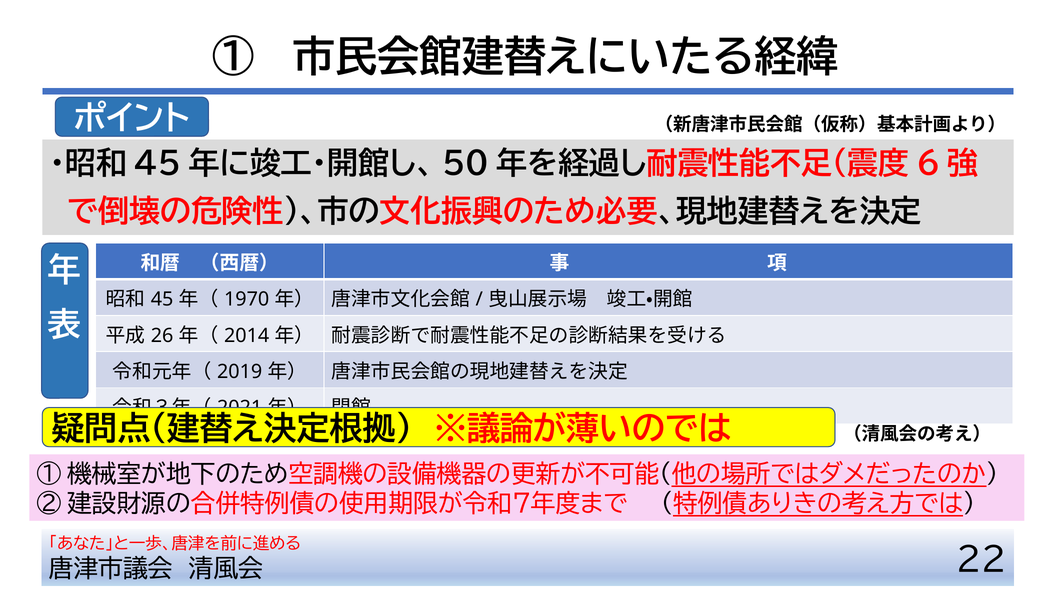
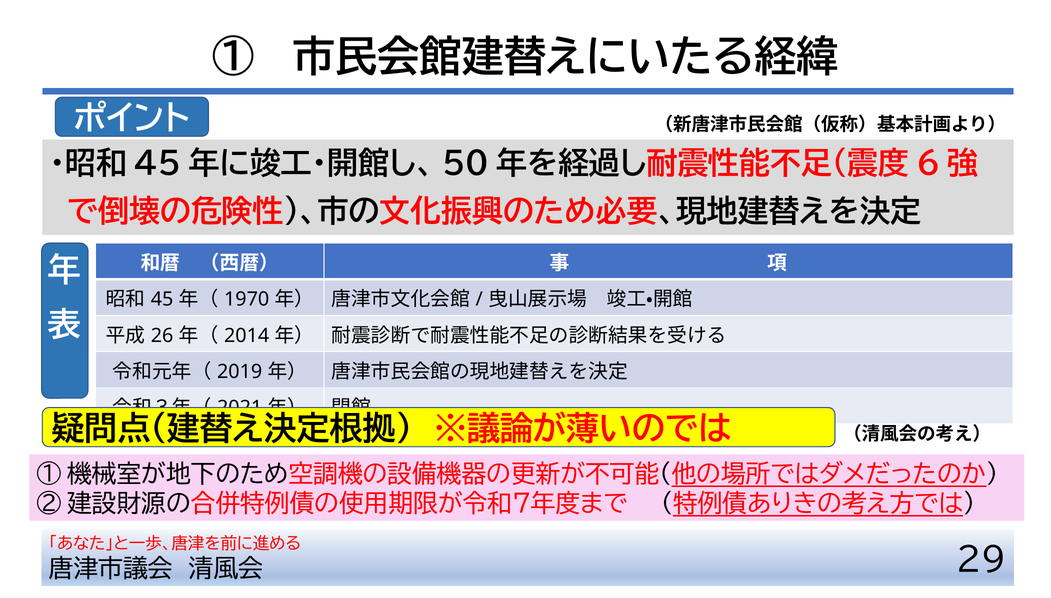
22: 22 -> 29 (981, 561)
